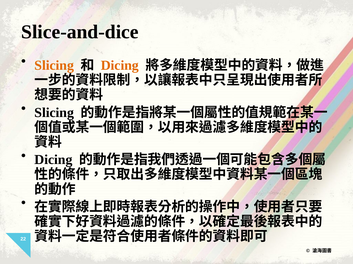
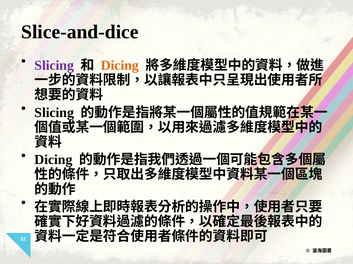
Slicing colour: orange -> purple (54, 66)
